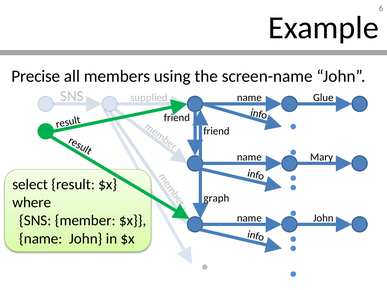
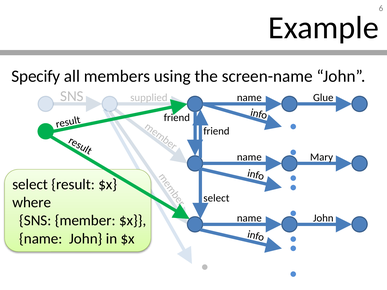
Precise: Precise -> Specify (36, 76)
graph: graph -> select (216, 198)
